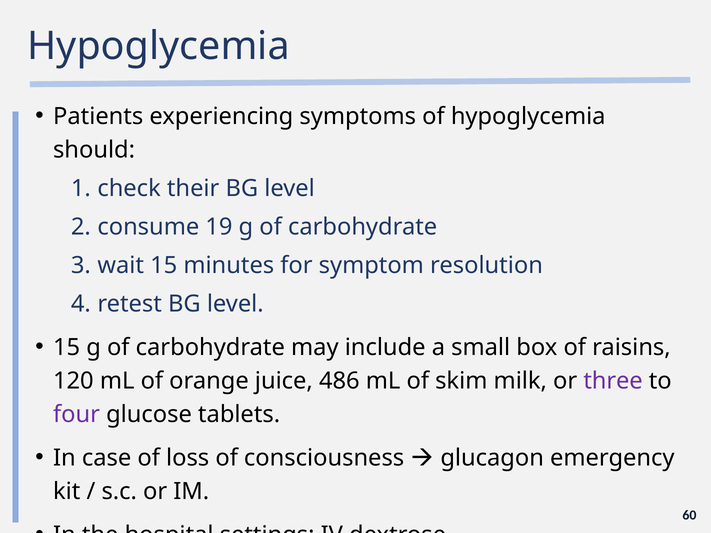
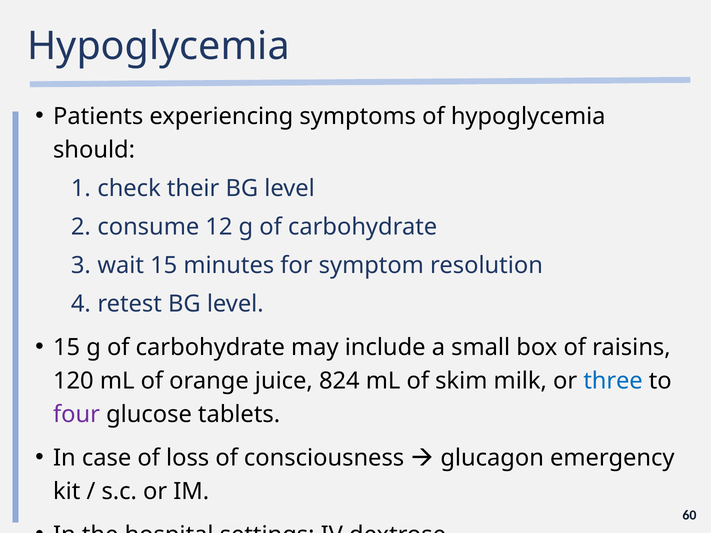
19: 19 -> 12 (219, 227)
486: 486 -> 824 (339, 381)
three colour: purple -> blue (613, 381)
